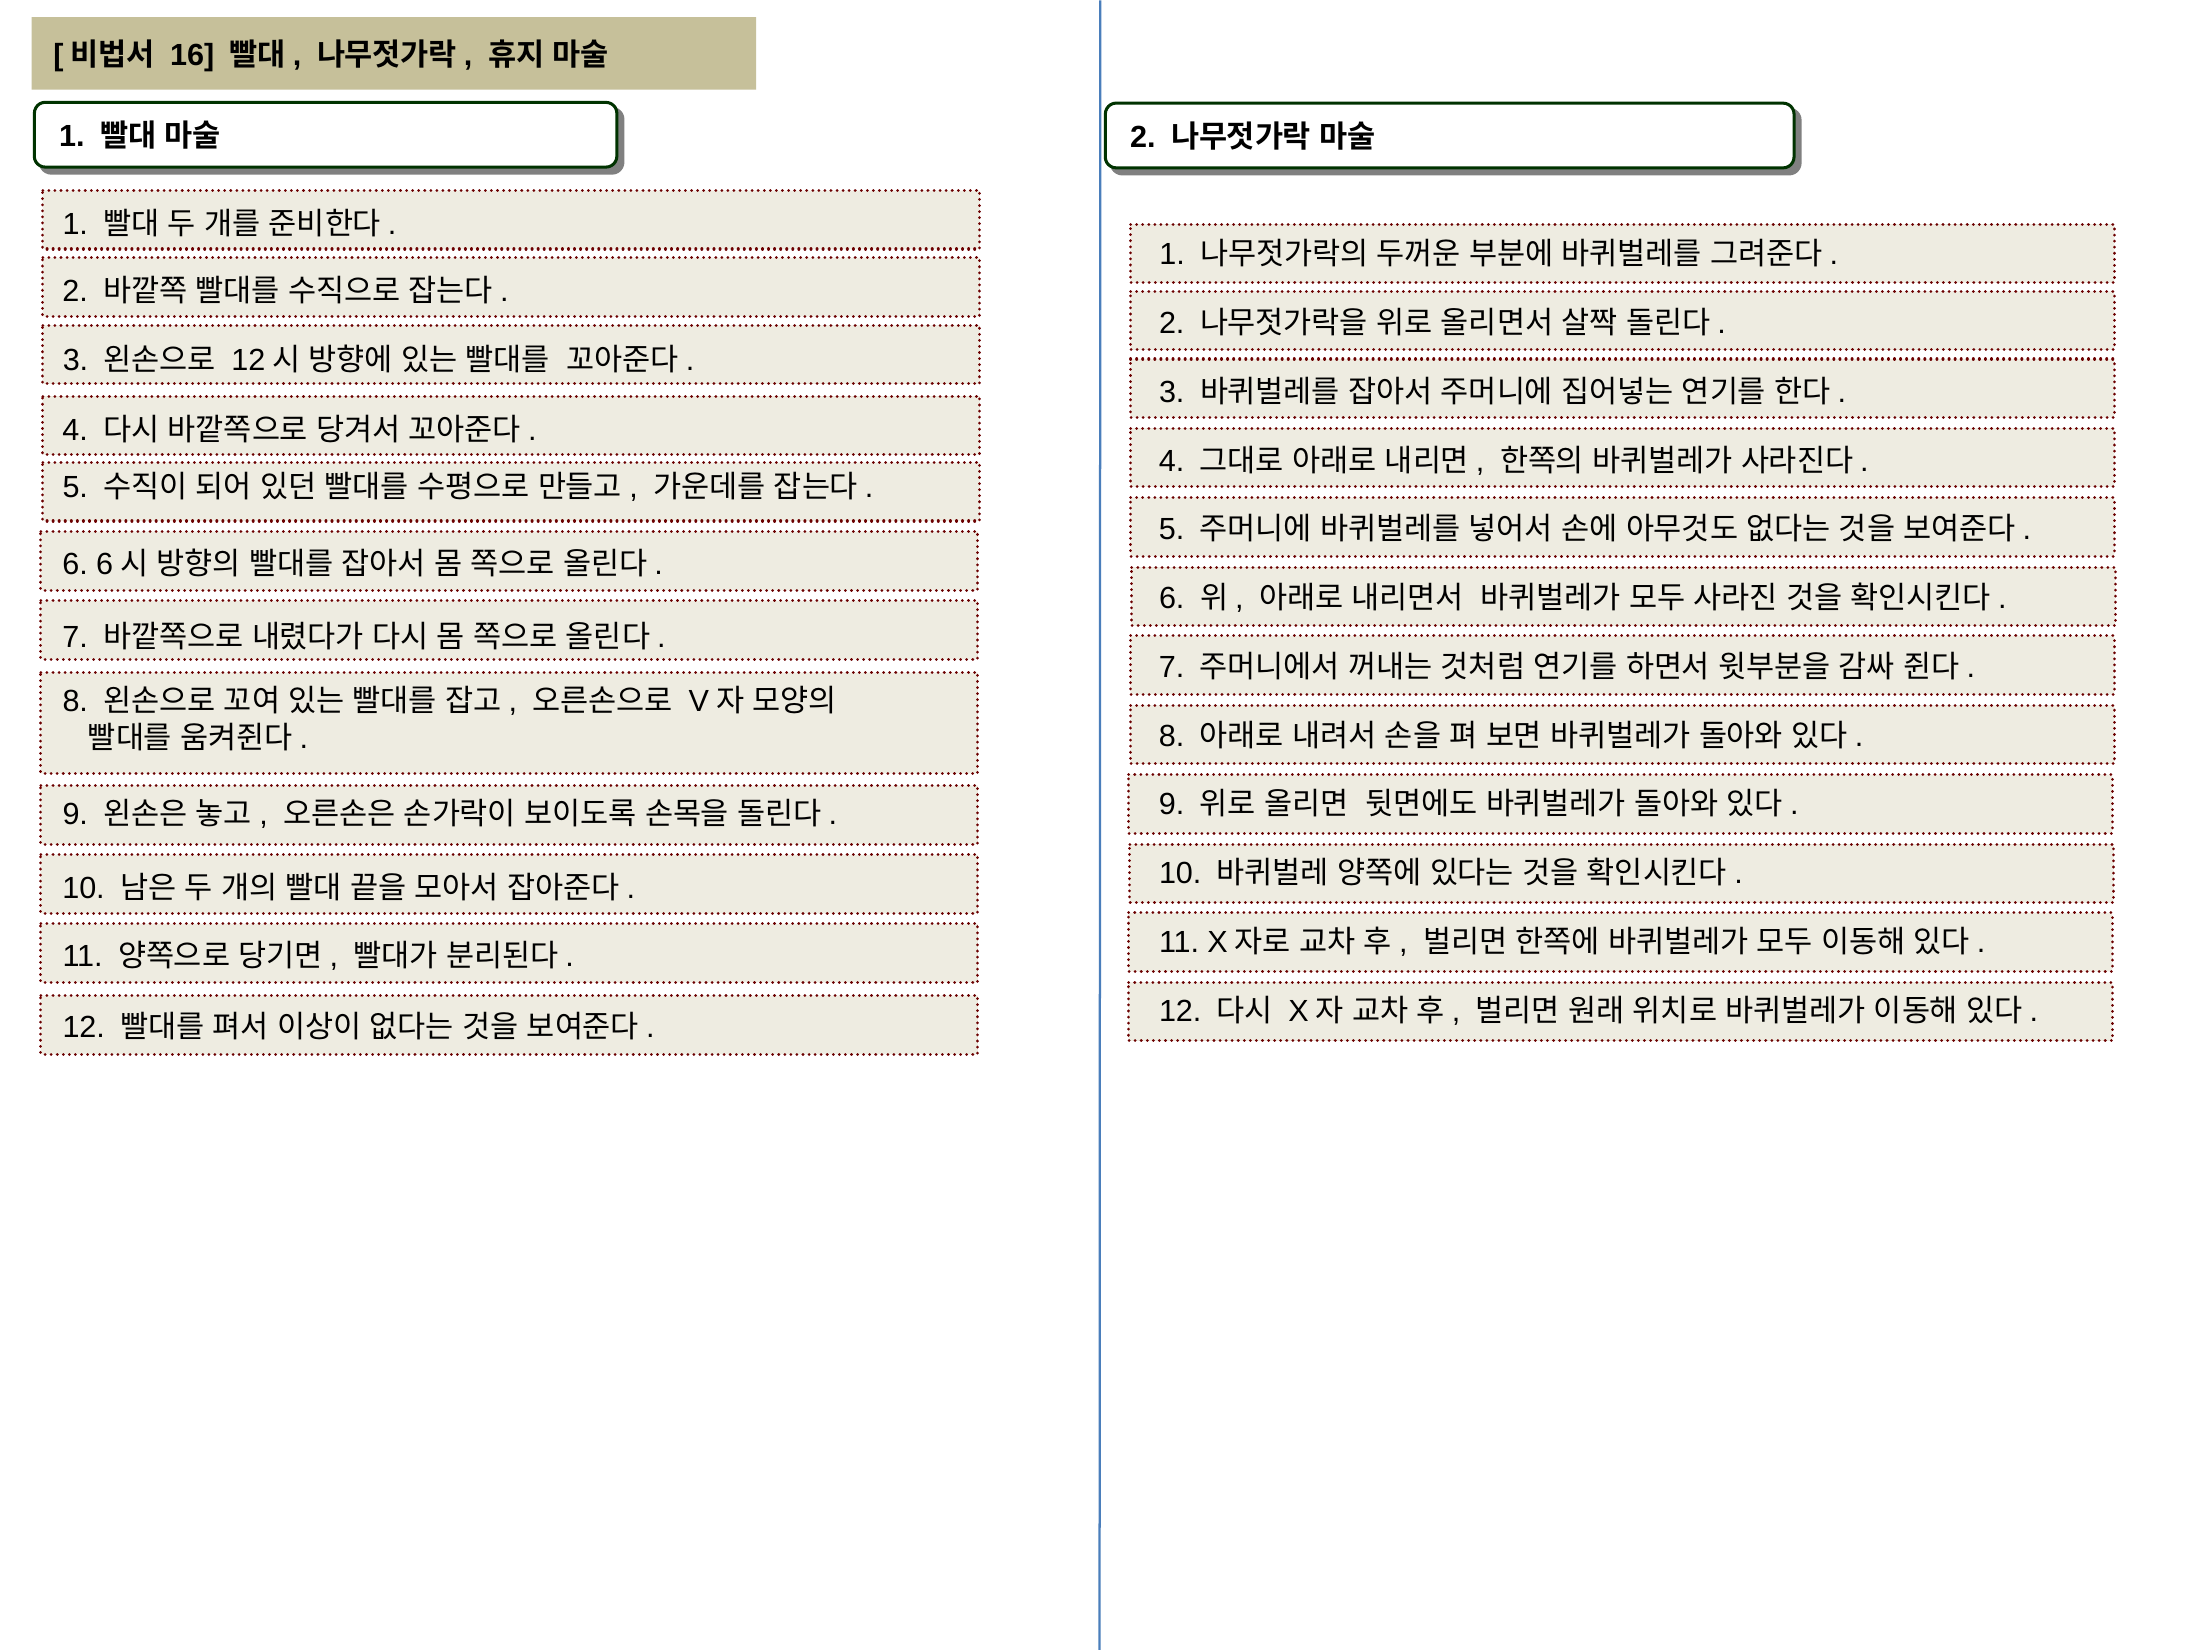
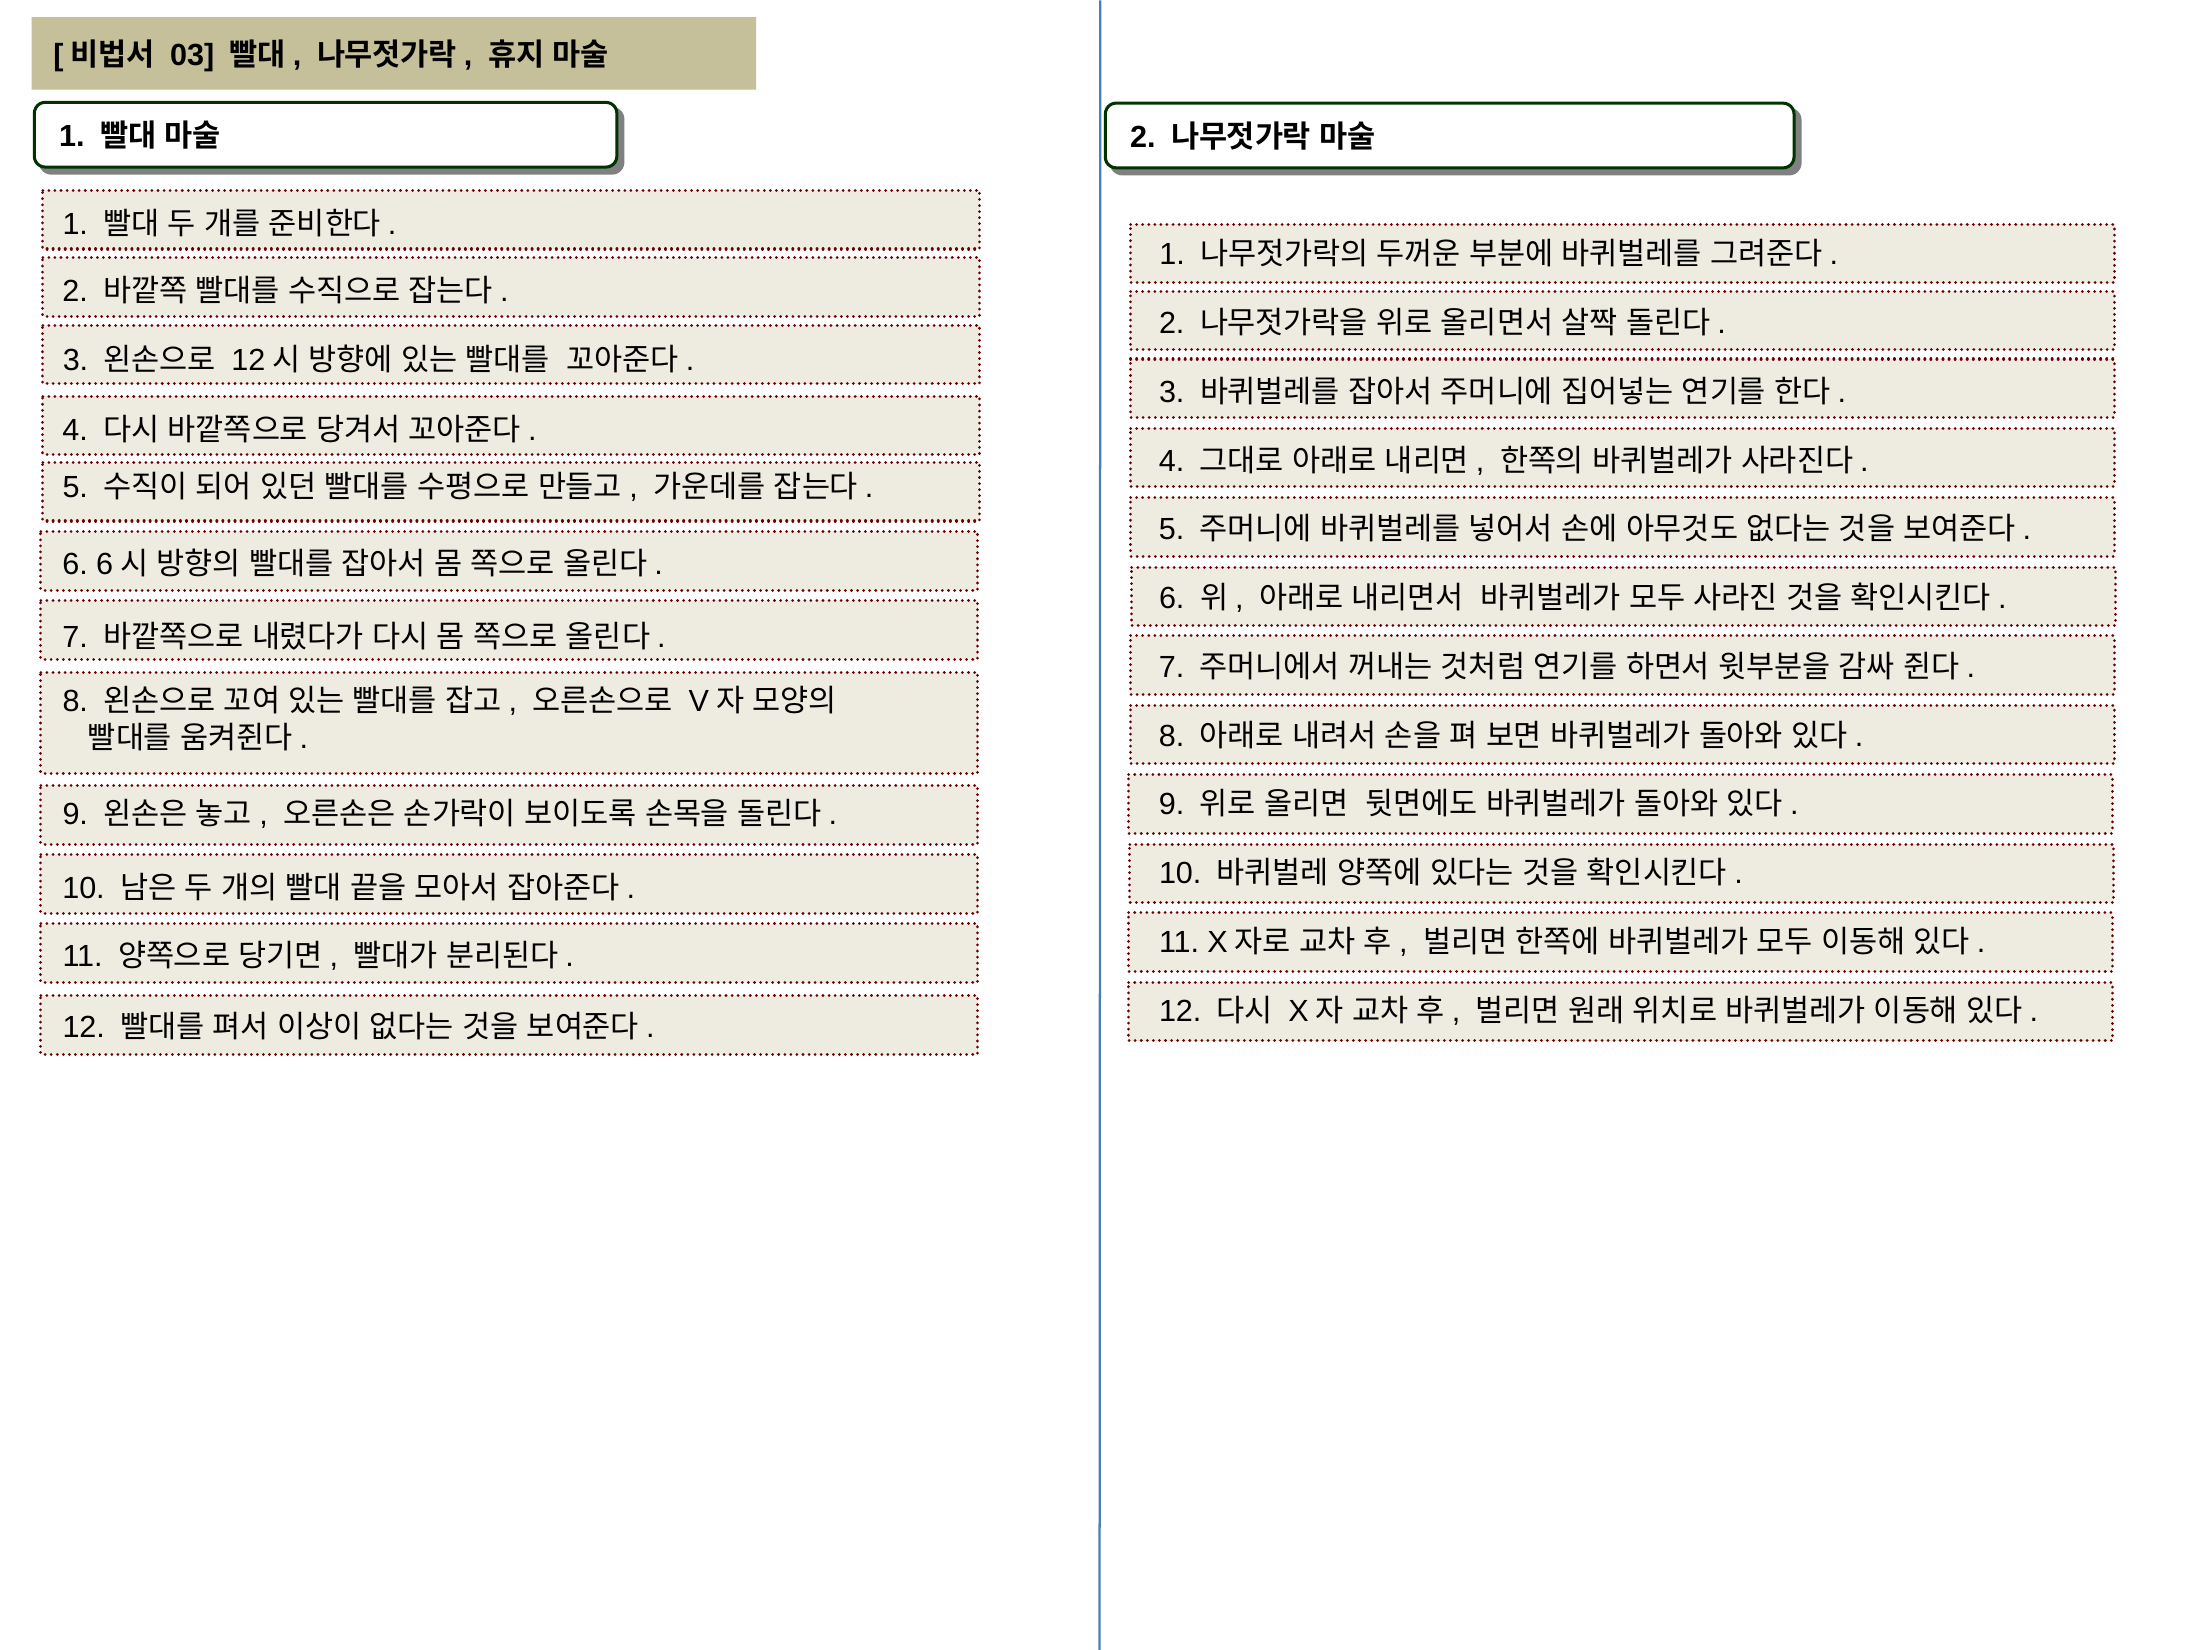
16: 16 -> 03 (192, 55)
